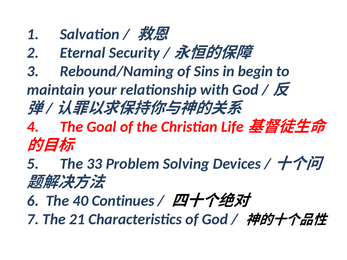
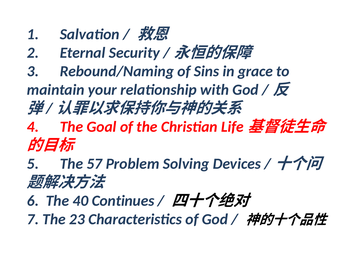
begin: begin -> grace (255, 71)
33: 33 -> 57 (94, 164)
21: 21 -> 23 (77, 219)
